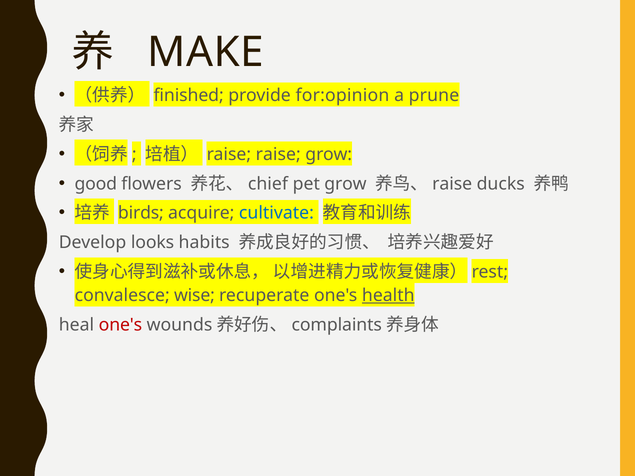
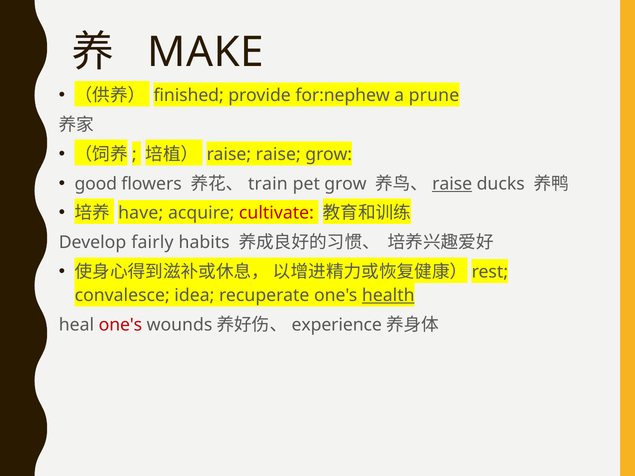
for:opinion: for:opinion -> for:nephew (343, 95)
chief: chief -> train (268, 184)
raise underline: none -> present (452, 184)
birds: birds -> have (141, 213)
cultivate colour: blue -> red (276, 213)
looks: looks -> fairly (152, 243)
wise: wise -> idea (194, 295)
complaints: complaints -> experience (337, 325)
